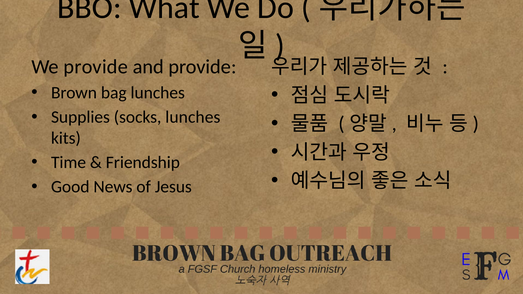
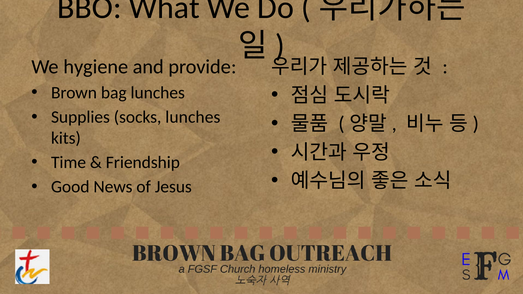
We provide: provide -> hygiene (96, 67)
